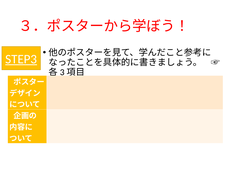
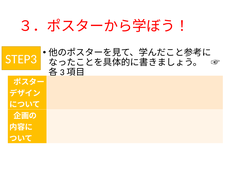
STEP3 underline: present -> none (21, 59)
